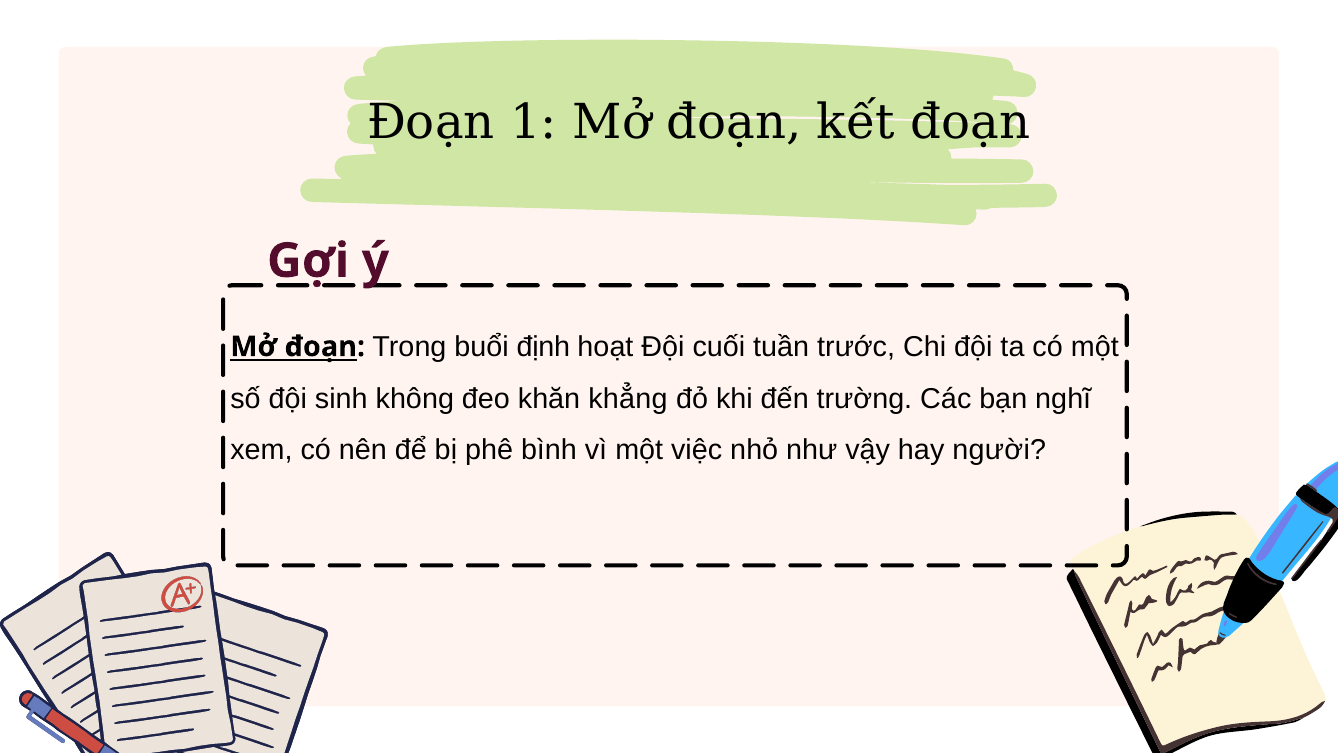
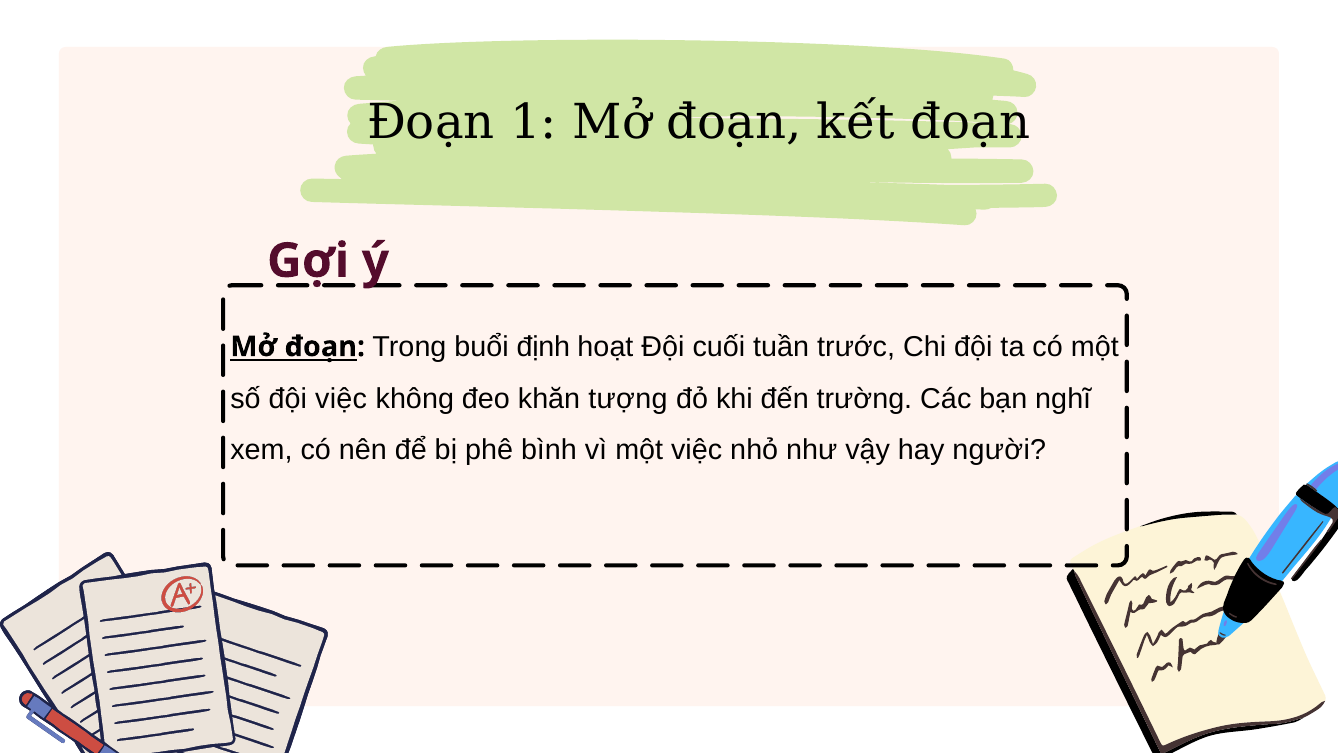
đội sinh: sinh -> việc (341, 398)
khẳng: khẳng -> tượng (628, 398)
